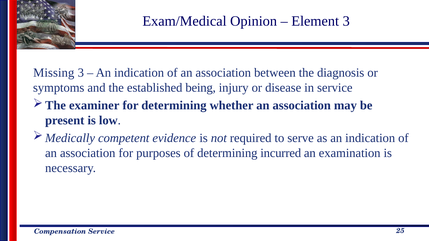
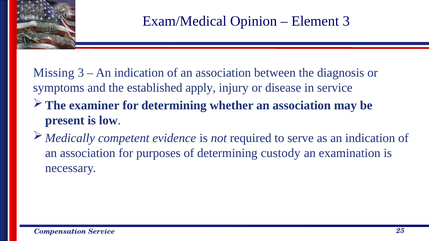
being: being -> apply (201, 88)
incurred: incurred -> custody (281, 153)
